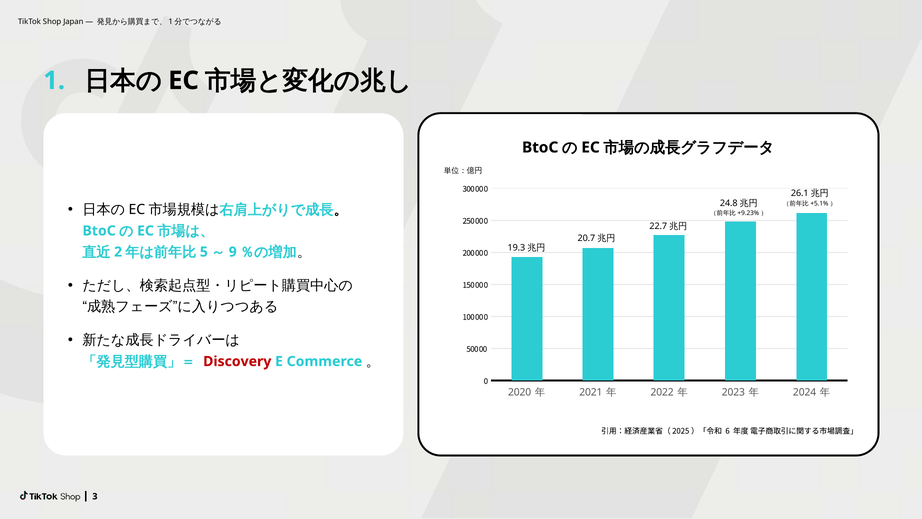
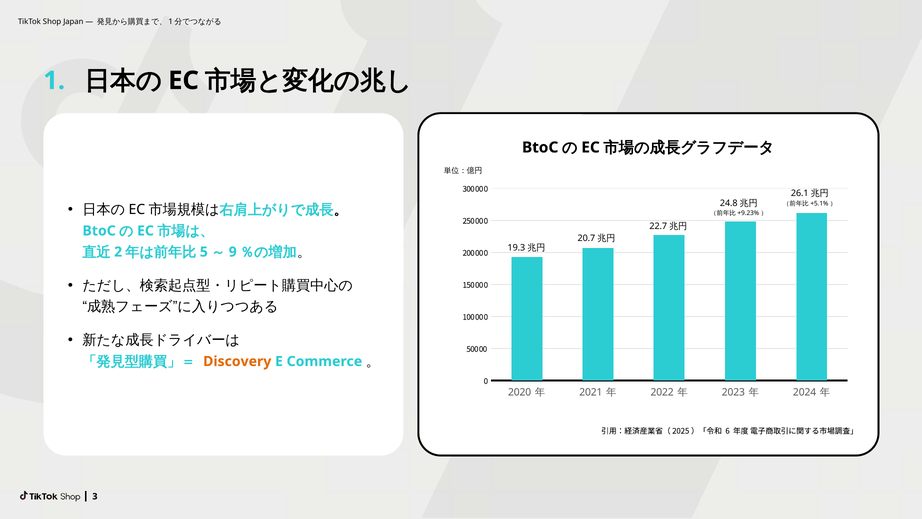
Discovery colour: red -> orange (237, 361)
